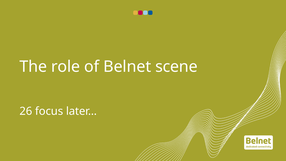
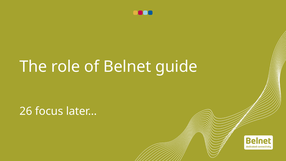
scene: scene -> guide (176, 67)
